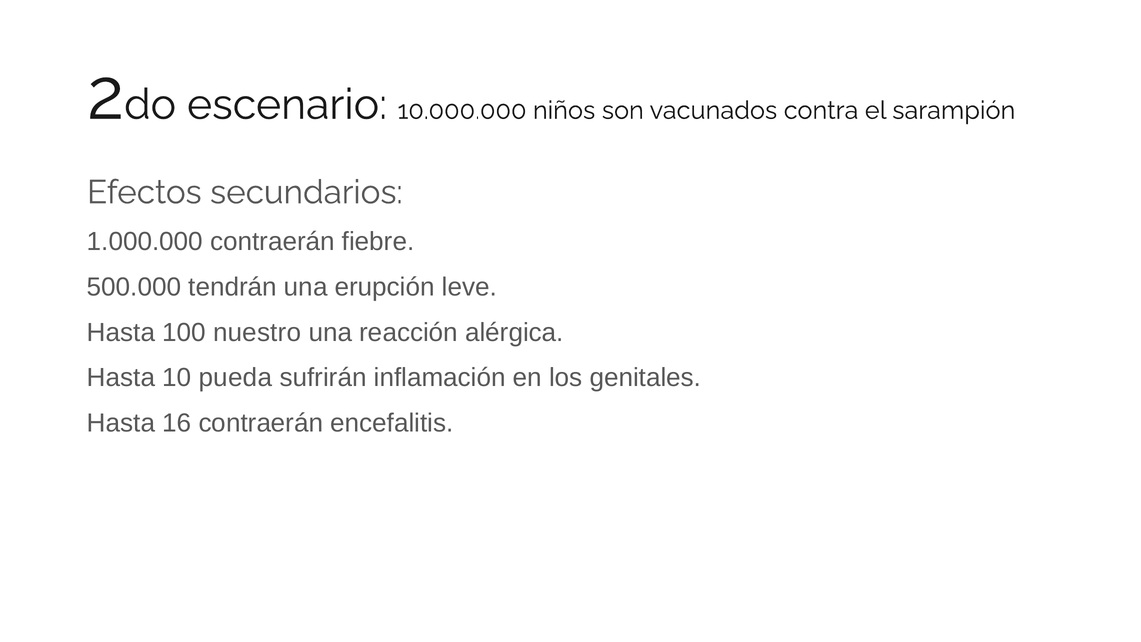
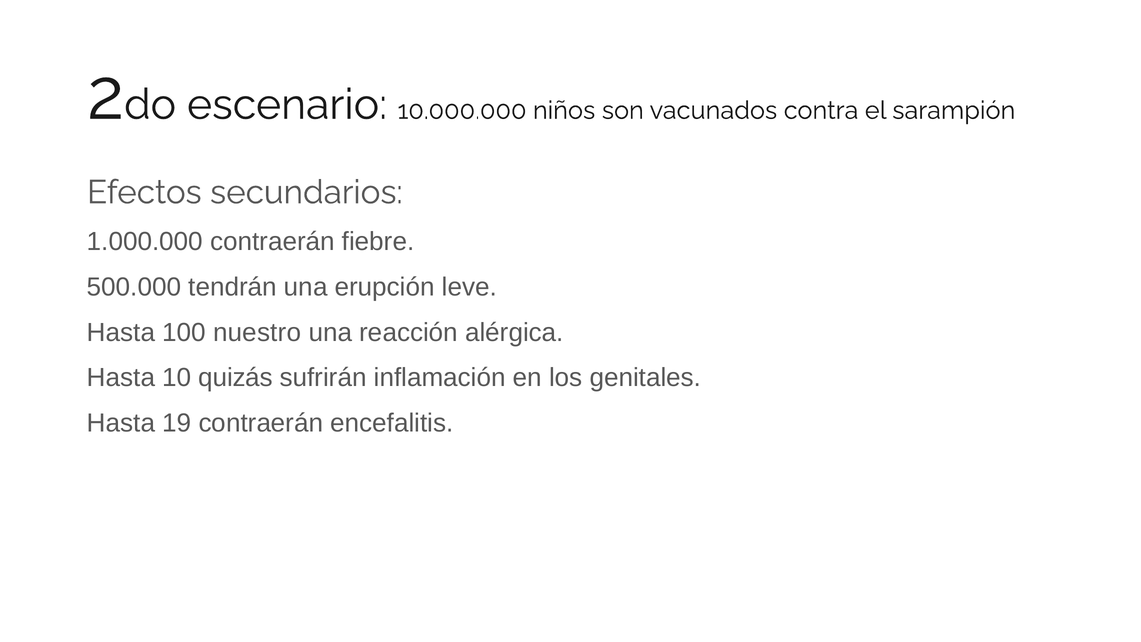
pueda: pueda -> quizás (236, 378)
16: 16 -> 19 (177, 423)
